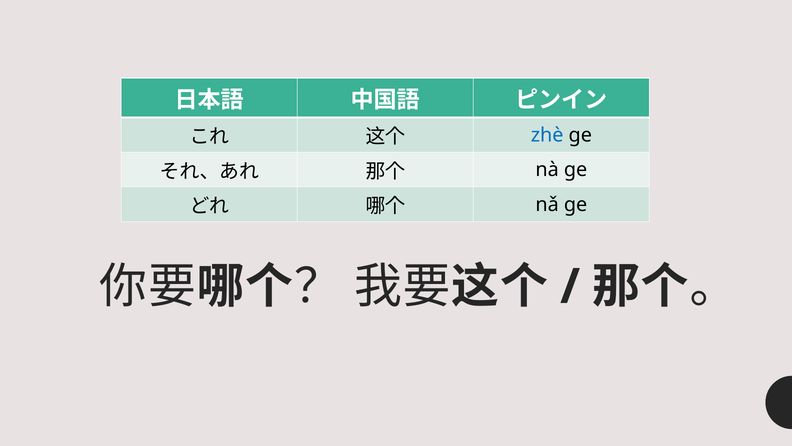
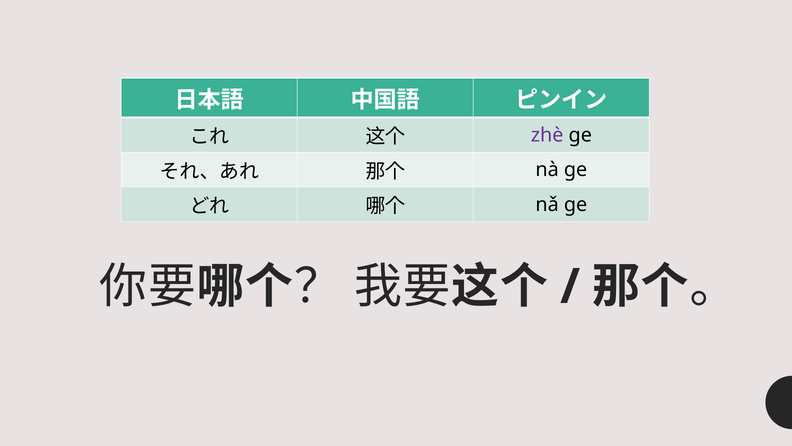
zhè colour: blue -> purple (547, 135)
